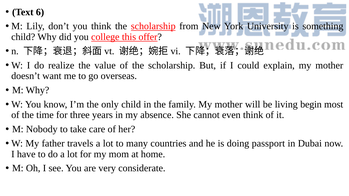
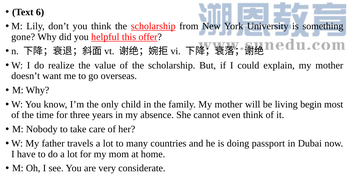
child: child -> gone (23, 37)
college: college -> helpful (105, 37)
